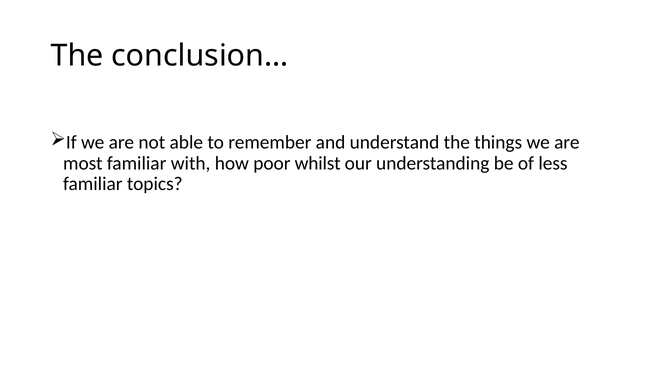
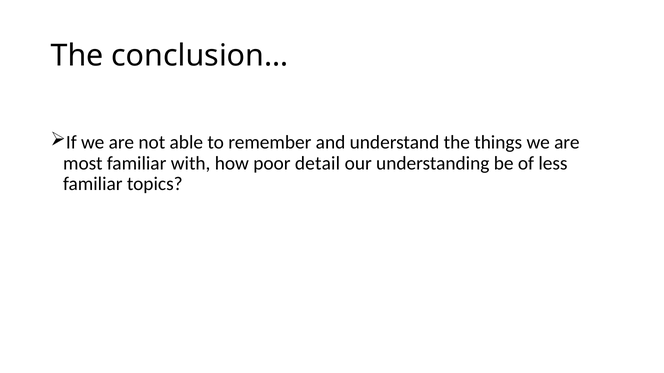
whilst: whilst -> detail (318, 163)
